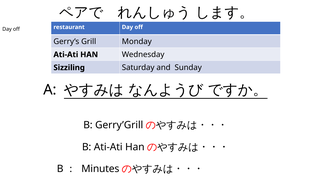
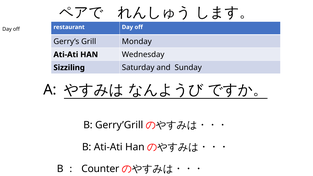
Minutes: Minutes -> Counter (100, 169)
